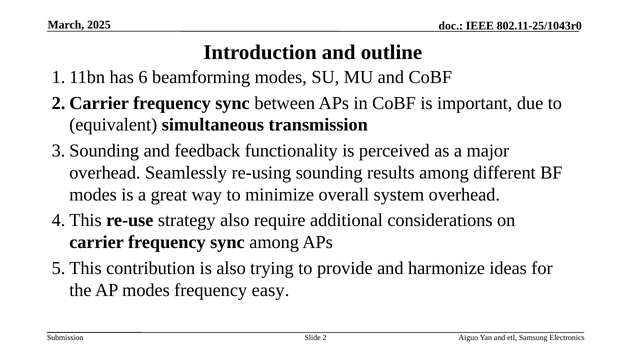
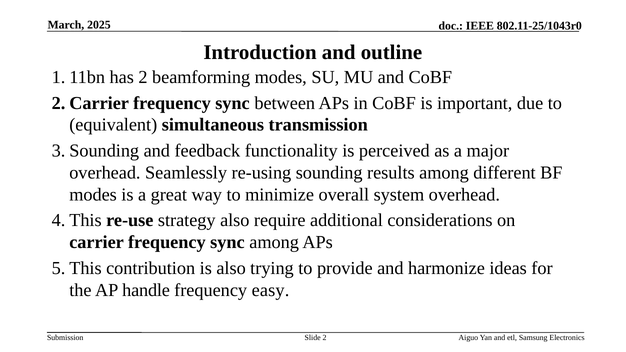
has 6: 6 -> 2 (143, 77)
AP modes: modes -> handle (146, 290)
